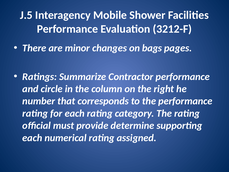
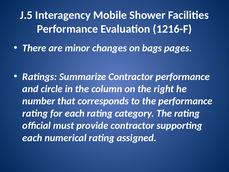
3212-F: 3212-F -> 1216-F (172, 29)
provide determine: determine -> contractor (132, 125)
